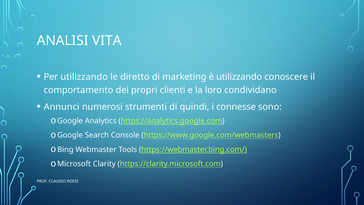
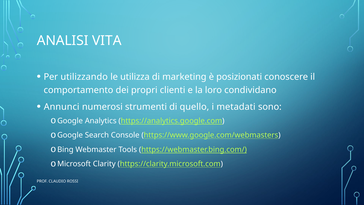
diretto: diretto -> utilizza (135, 77)
è utilizzando: utilizzando -> posizionati (239, 77)
quindi: quindi -> quello (194, 107)
connesse: connesse -> metadati (236, 107)
